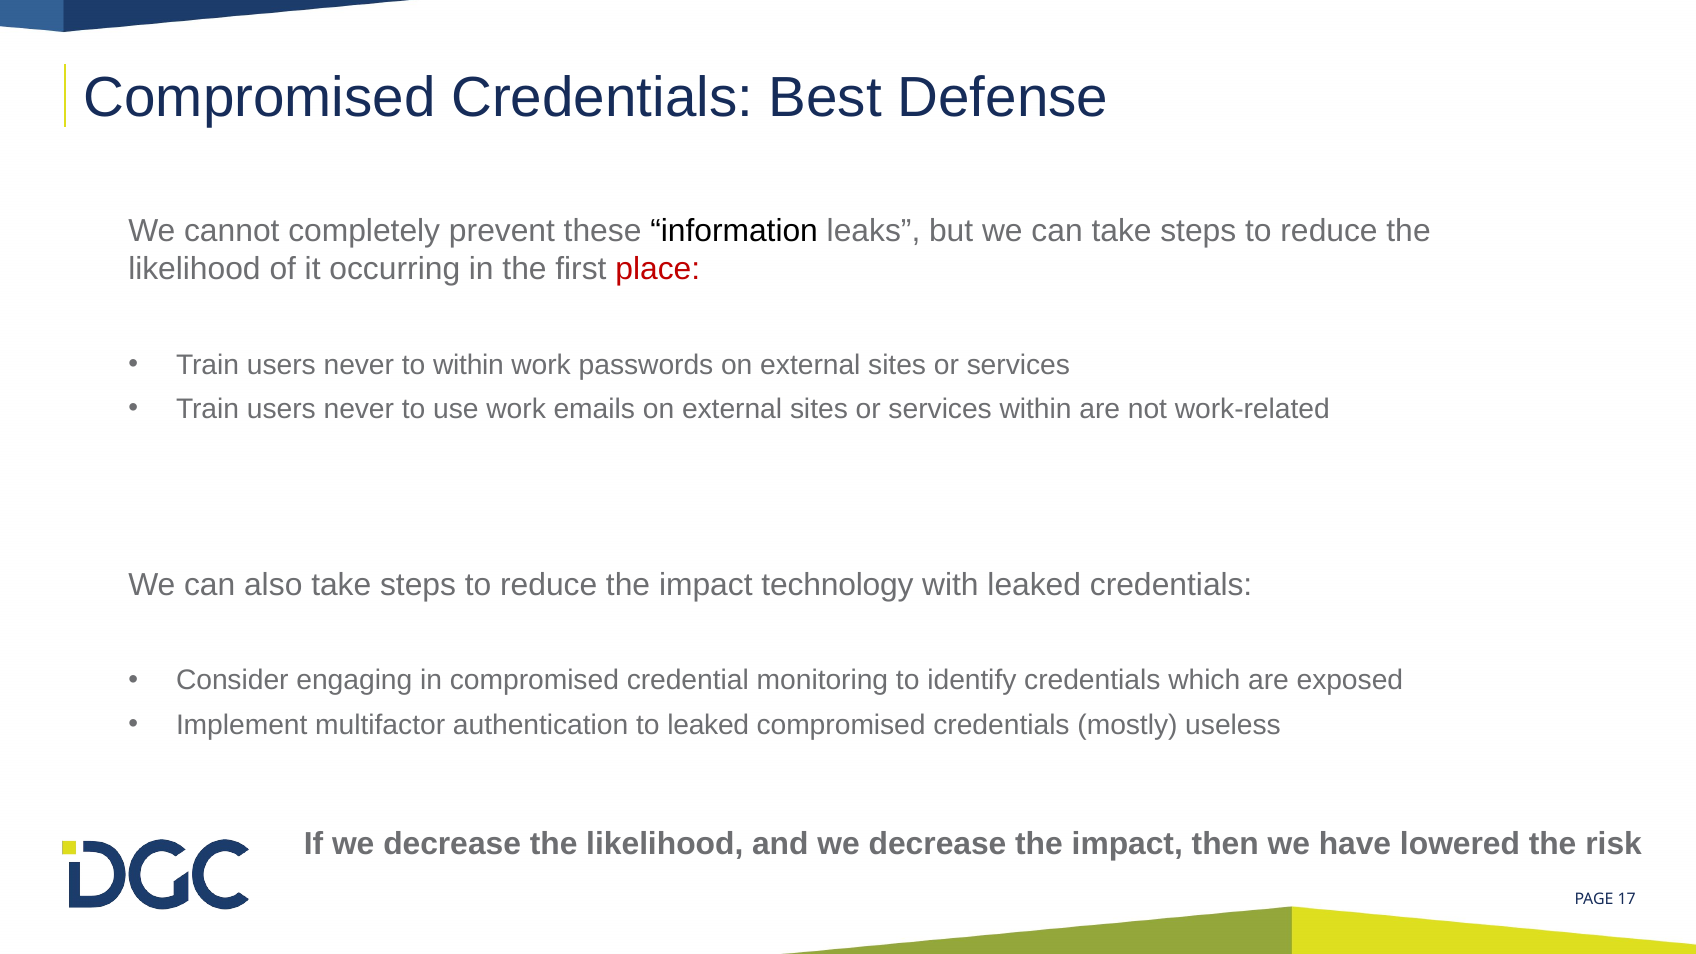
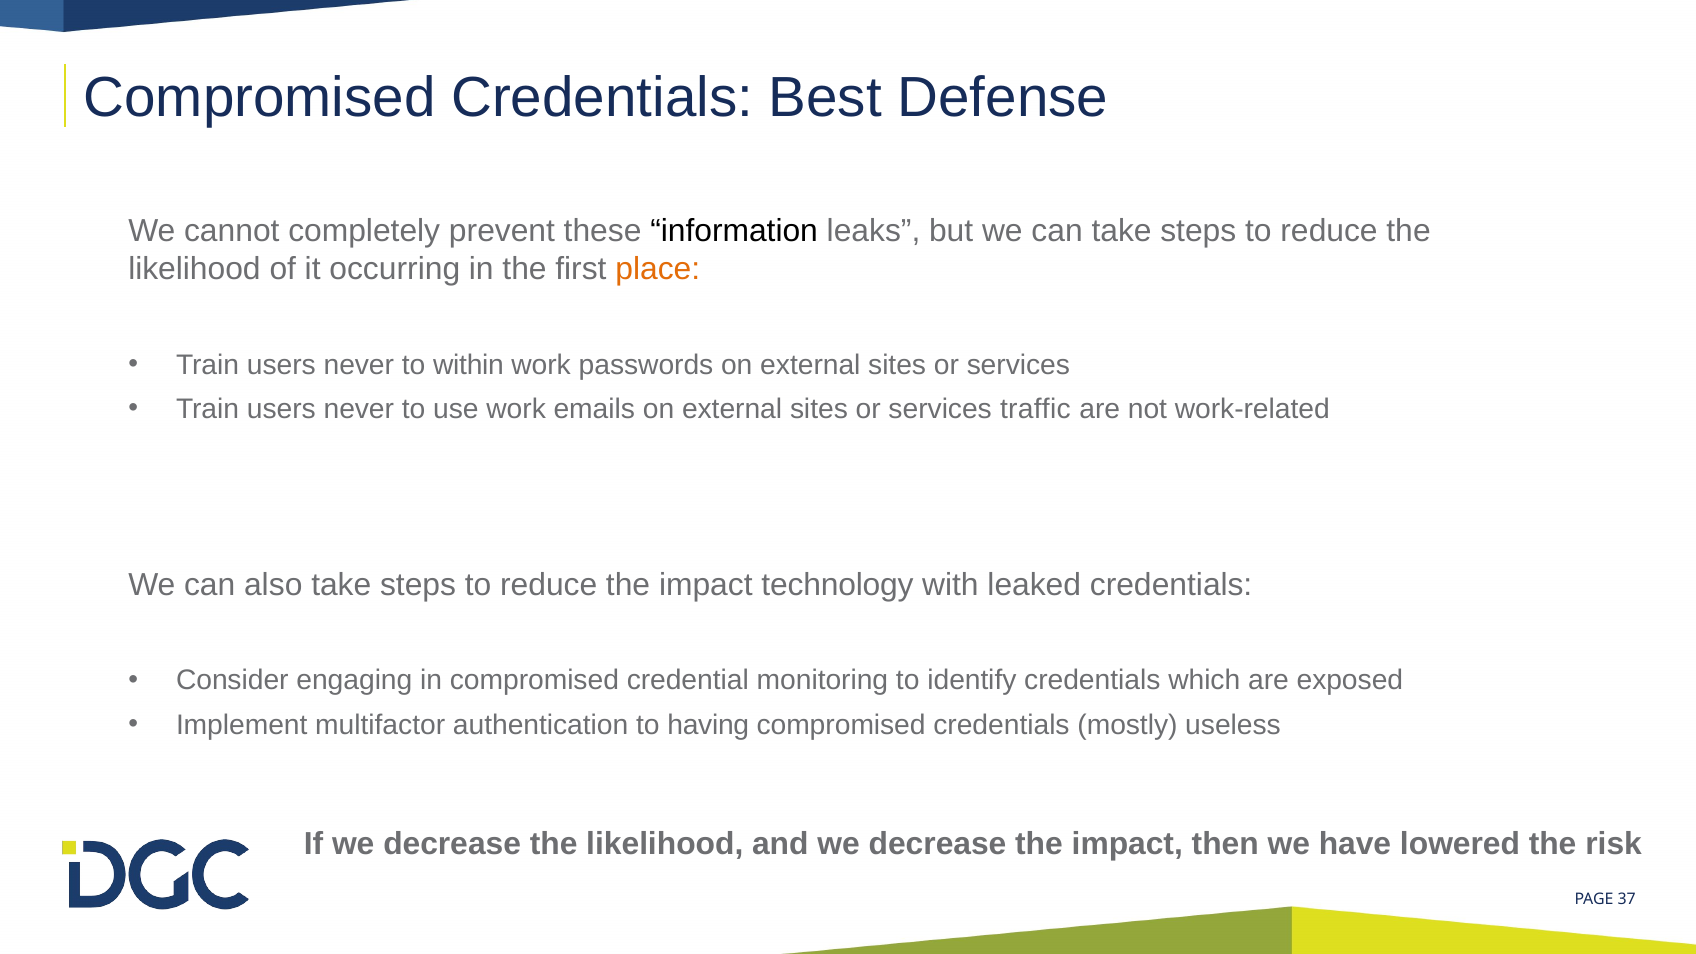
place colour: red -> orange (658, 269)
services within: within -> traffic (1035, 409)
to leaked: leaked -> having (708, 725)
17: 17 -> 37 (1627, 900)
